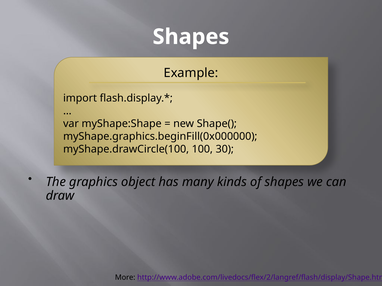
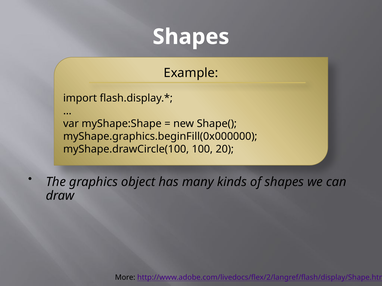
30: 30 -> 20 (225, 149)
